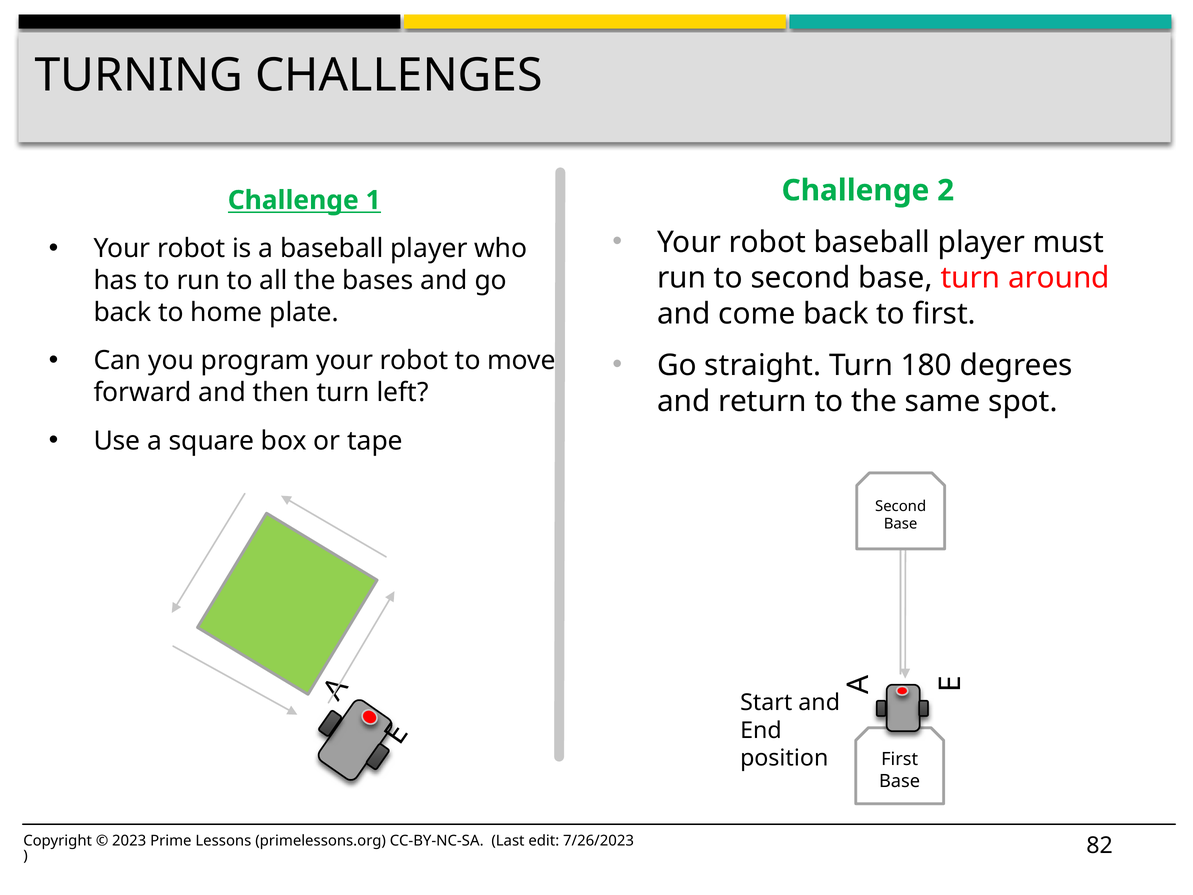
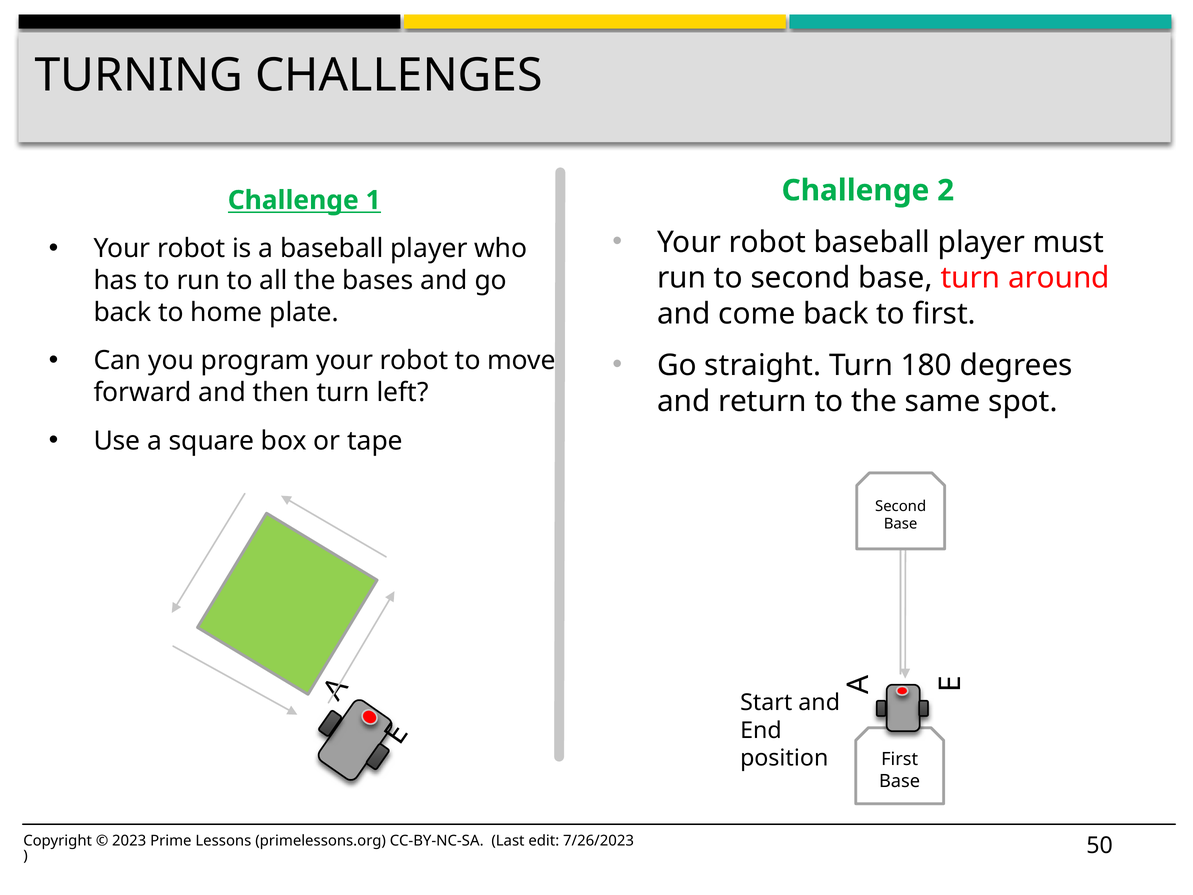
82: 82 -> 50 (1100, 846)
